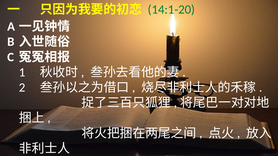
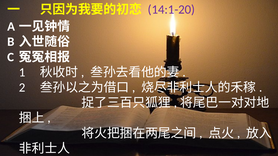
14:1-20 colour: green -> purple (171, 10)
